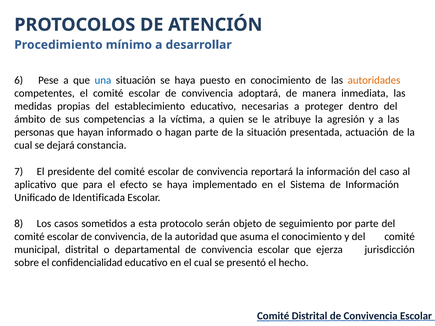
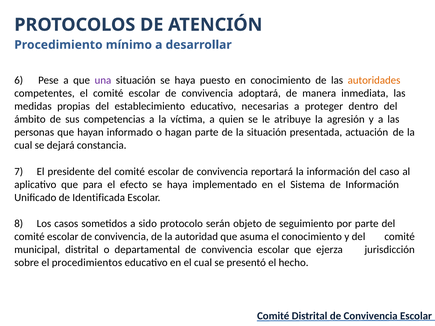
una colour: blue -> purple (103, 80)
esta: esta -> sido (148, 224)
confidencialidad: confidencialidad -> procedimientos (87, 263)
